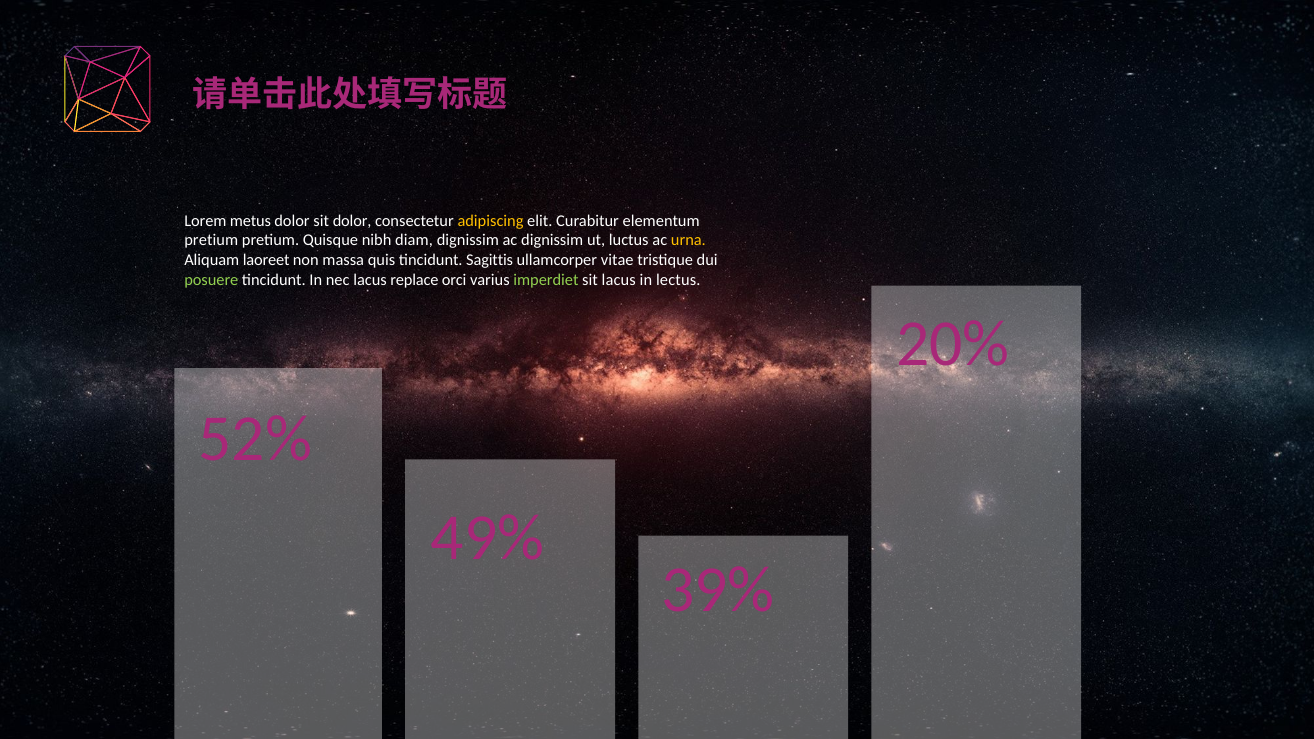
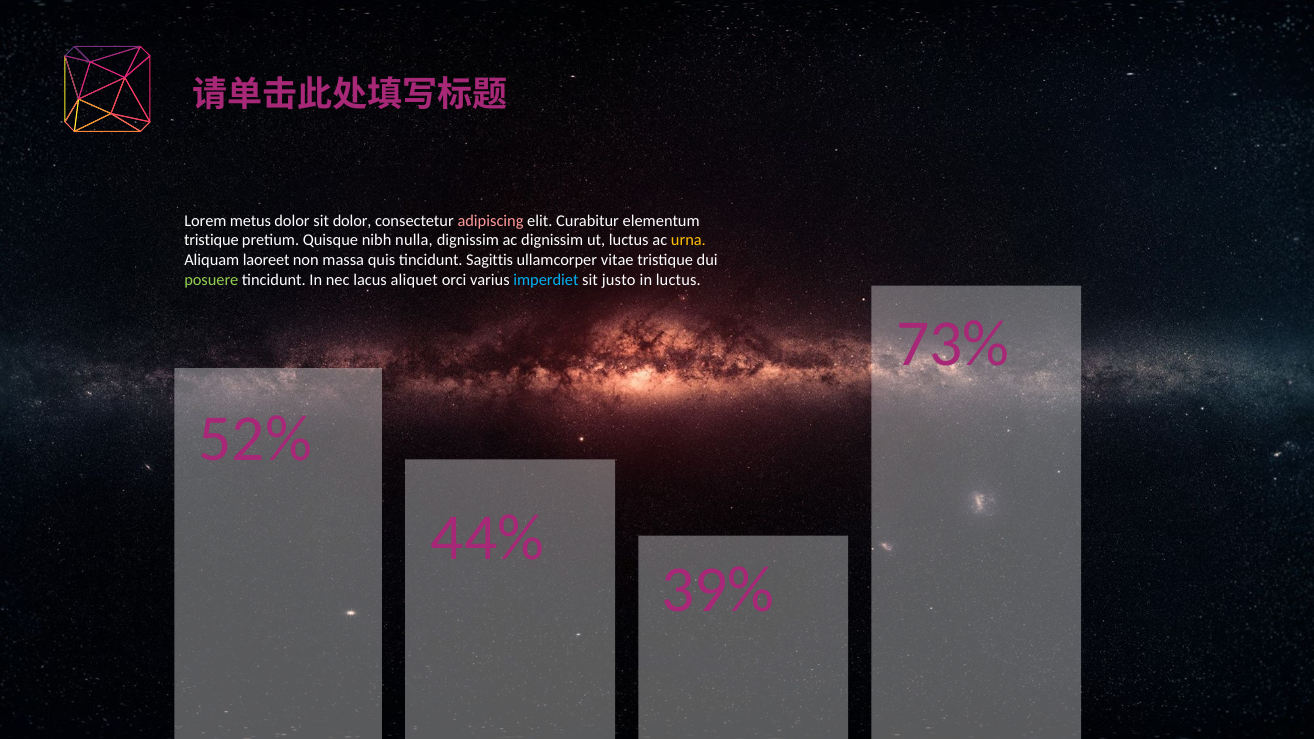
adipiscing colour: yellow -> pink (491, 221)
pretium: pretium -> tristique (211, 240)
diam: diam -> nulla (414, 240)
replace: replace -> aliquet (414, 280)
imperdiet colour: light green -> light blue (546, 280)
sit lacus: lacus -> justo (619, 280)
in lectus: lectus -> luctus (678, 280)
20%: 20% -> 73% (953, 344)
49%: 49% -> 44% (487, 538)
